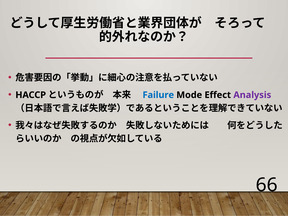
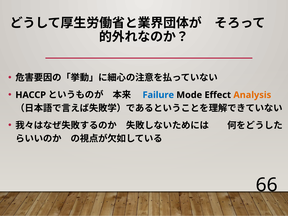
Analysis colour: purple -> orange (252, 95)
